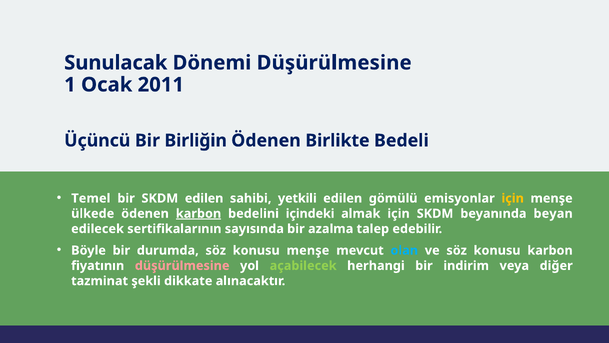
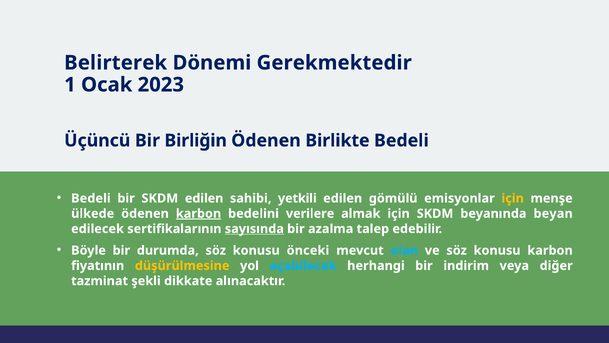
Sunulacak: Sunulacak -> Belirterek (116, 63)
Dönemi Düşürülmesine: Düşürülmesine -> Gerekmektedir (334, 63)
2011: 2011 -> 2023 (161, 85)
Temel: Temel -> Bedeli (91, 198)
içindeki: içindeki -> verilere (310, 213)
sayısında underline: none -> present (254, 229)
konusu menşe: menşe -> önceki (308, 250)
düşürülmesine colour: pink -> yellow (182, 265)
açabilecek colour: light green -> light blue (303, 265)
